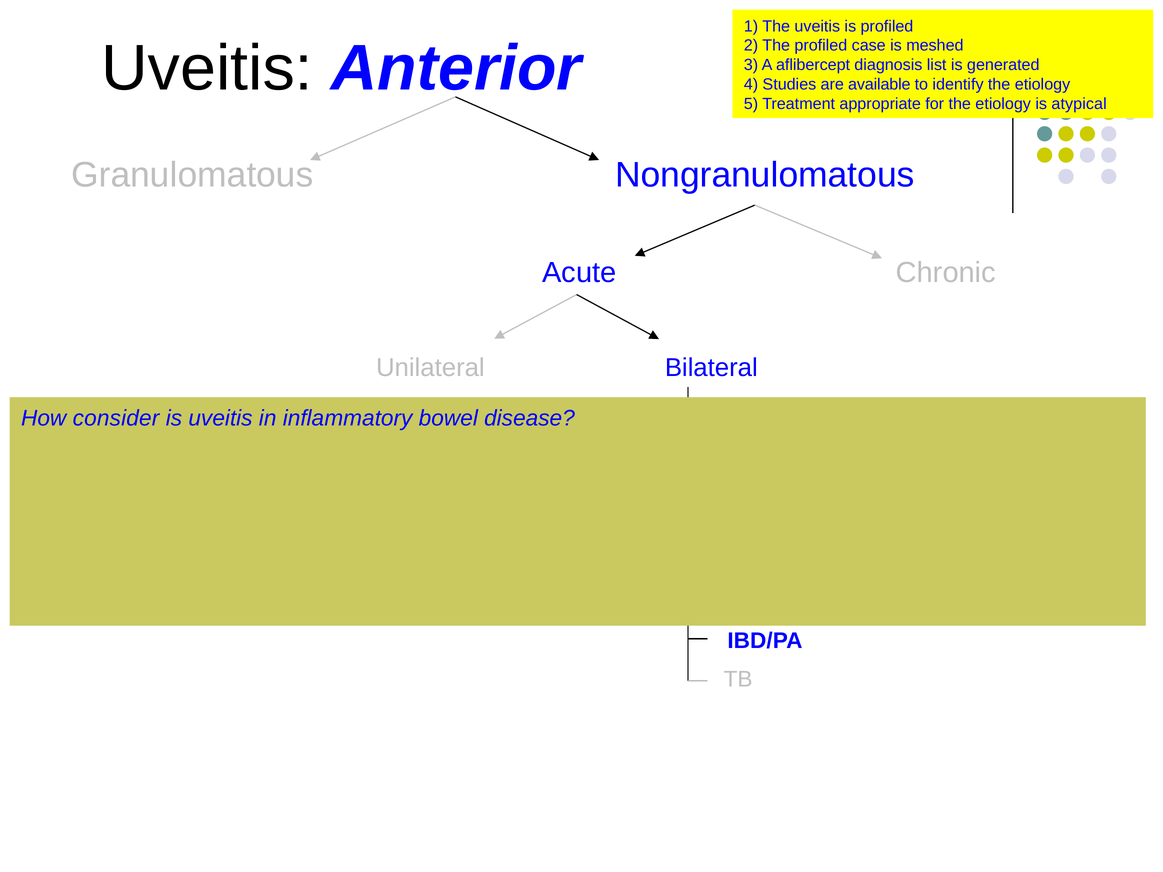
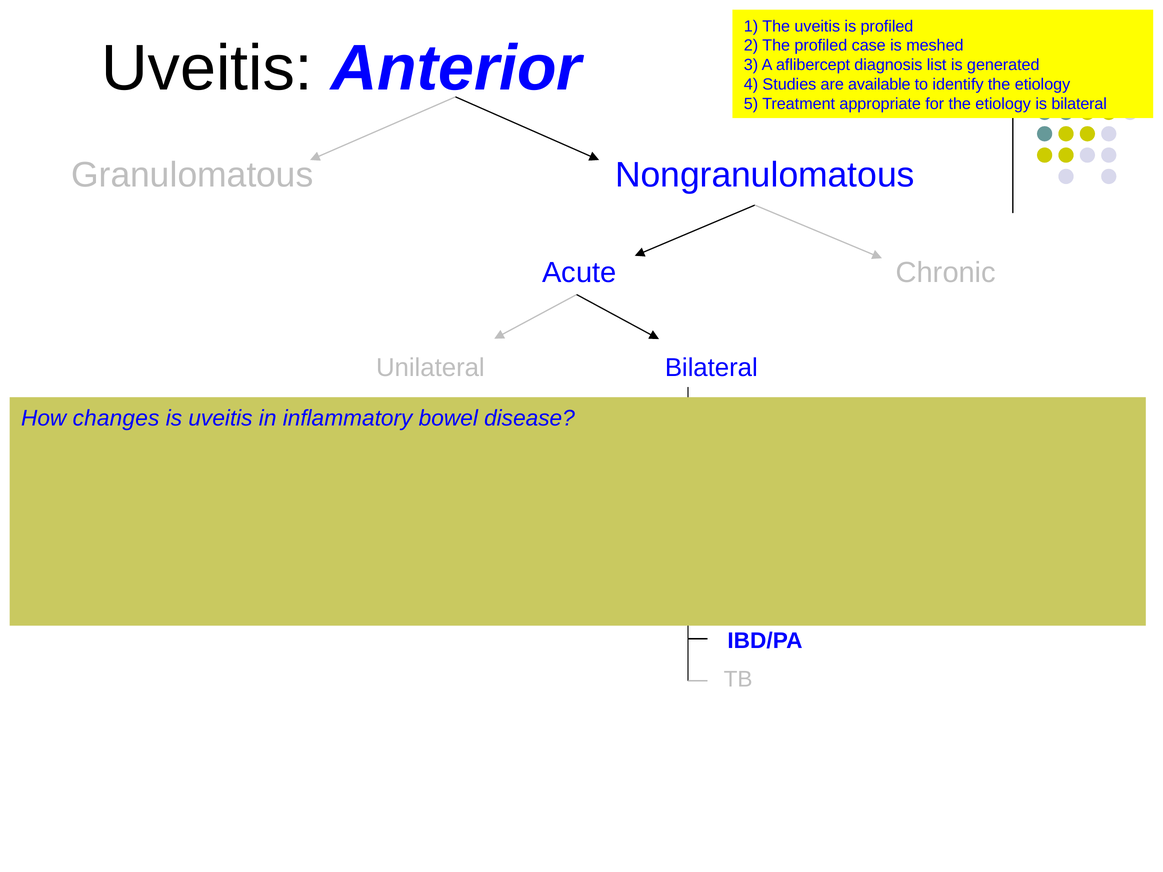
is atypical: atypical -> bilateral (1079, 104)
How consider: consider -> changes (116, 418)
